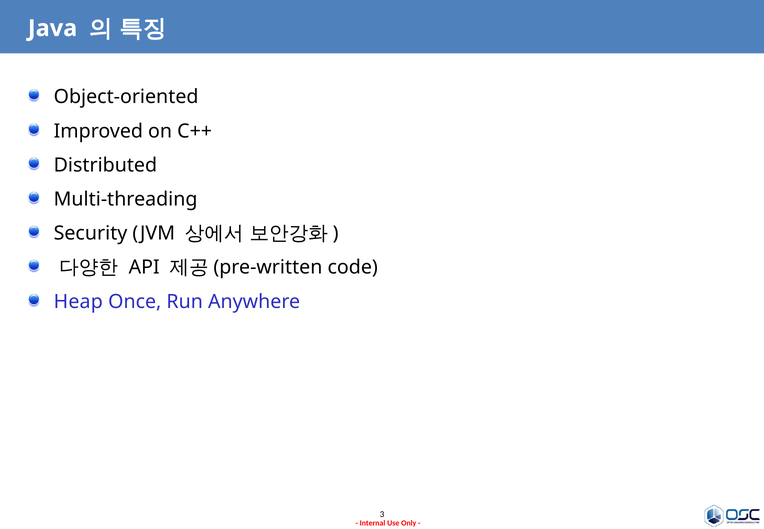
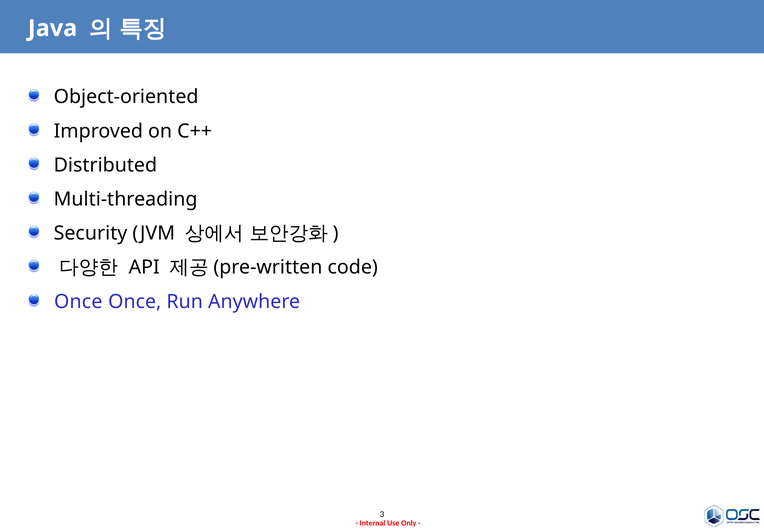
Heap: Heap -> Once (78, 302)
